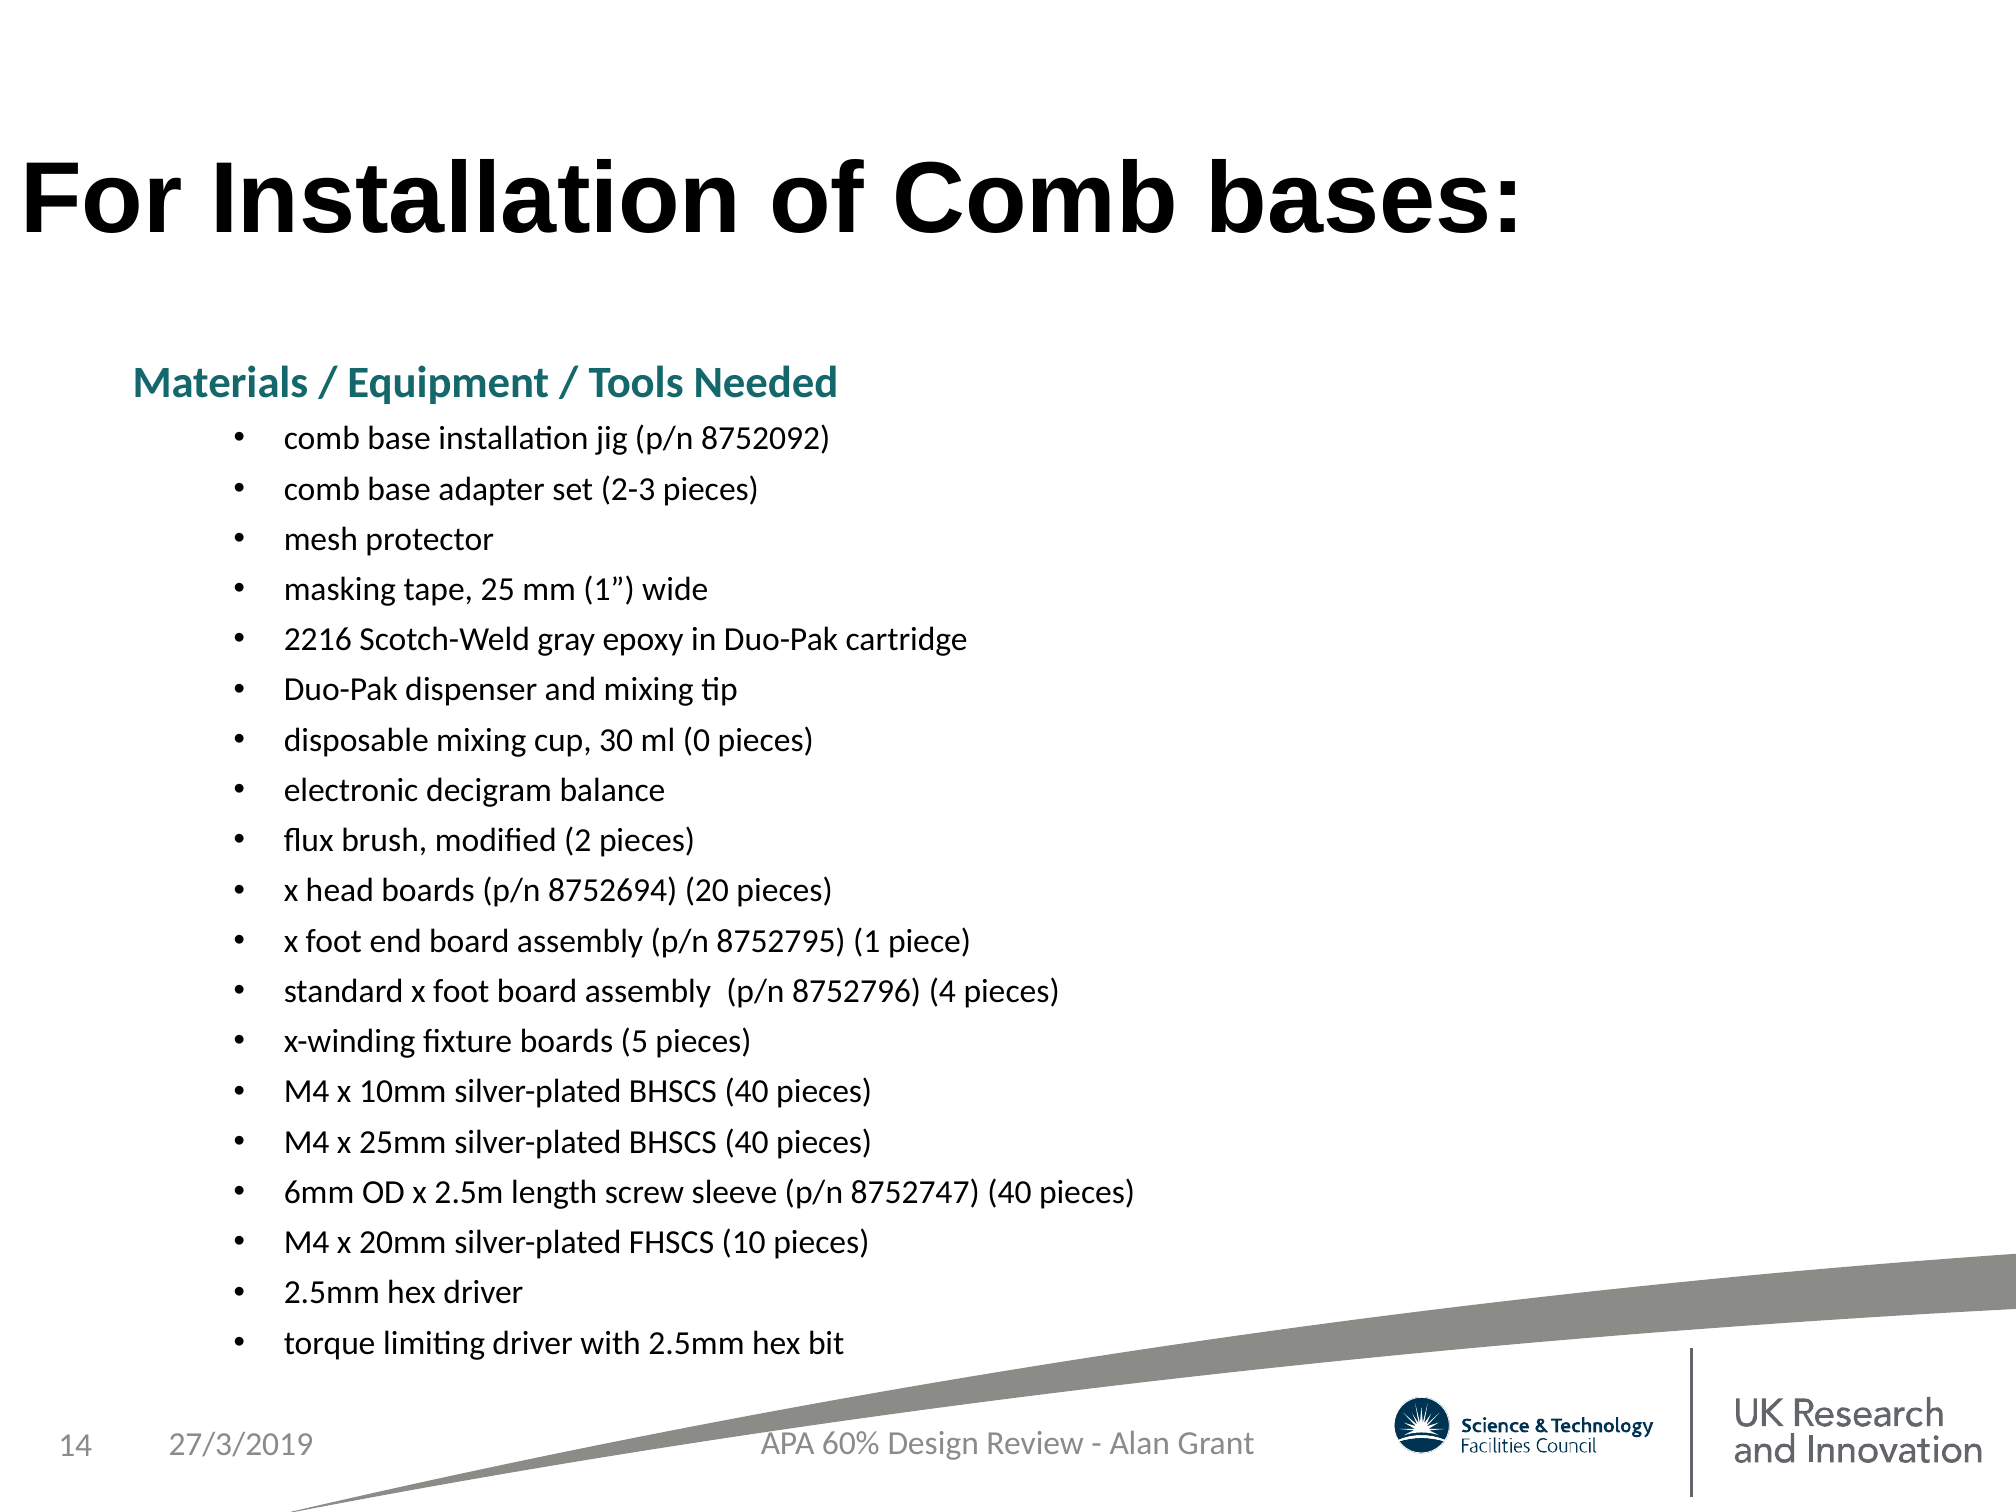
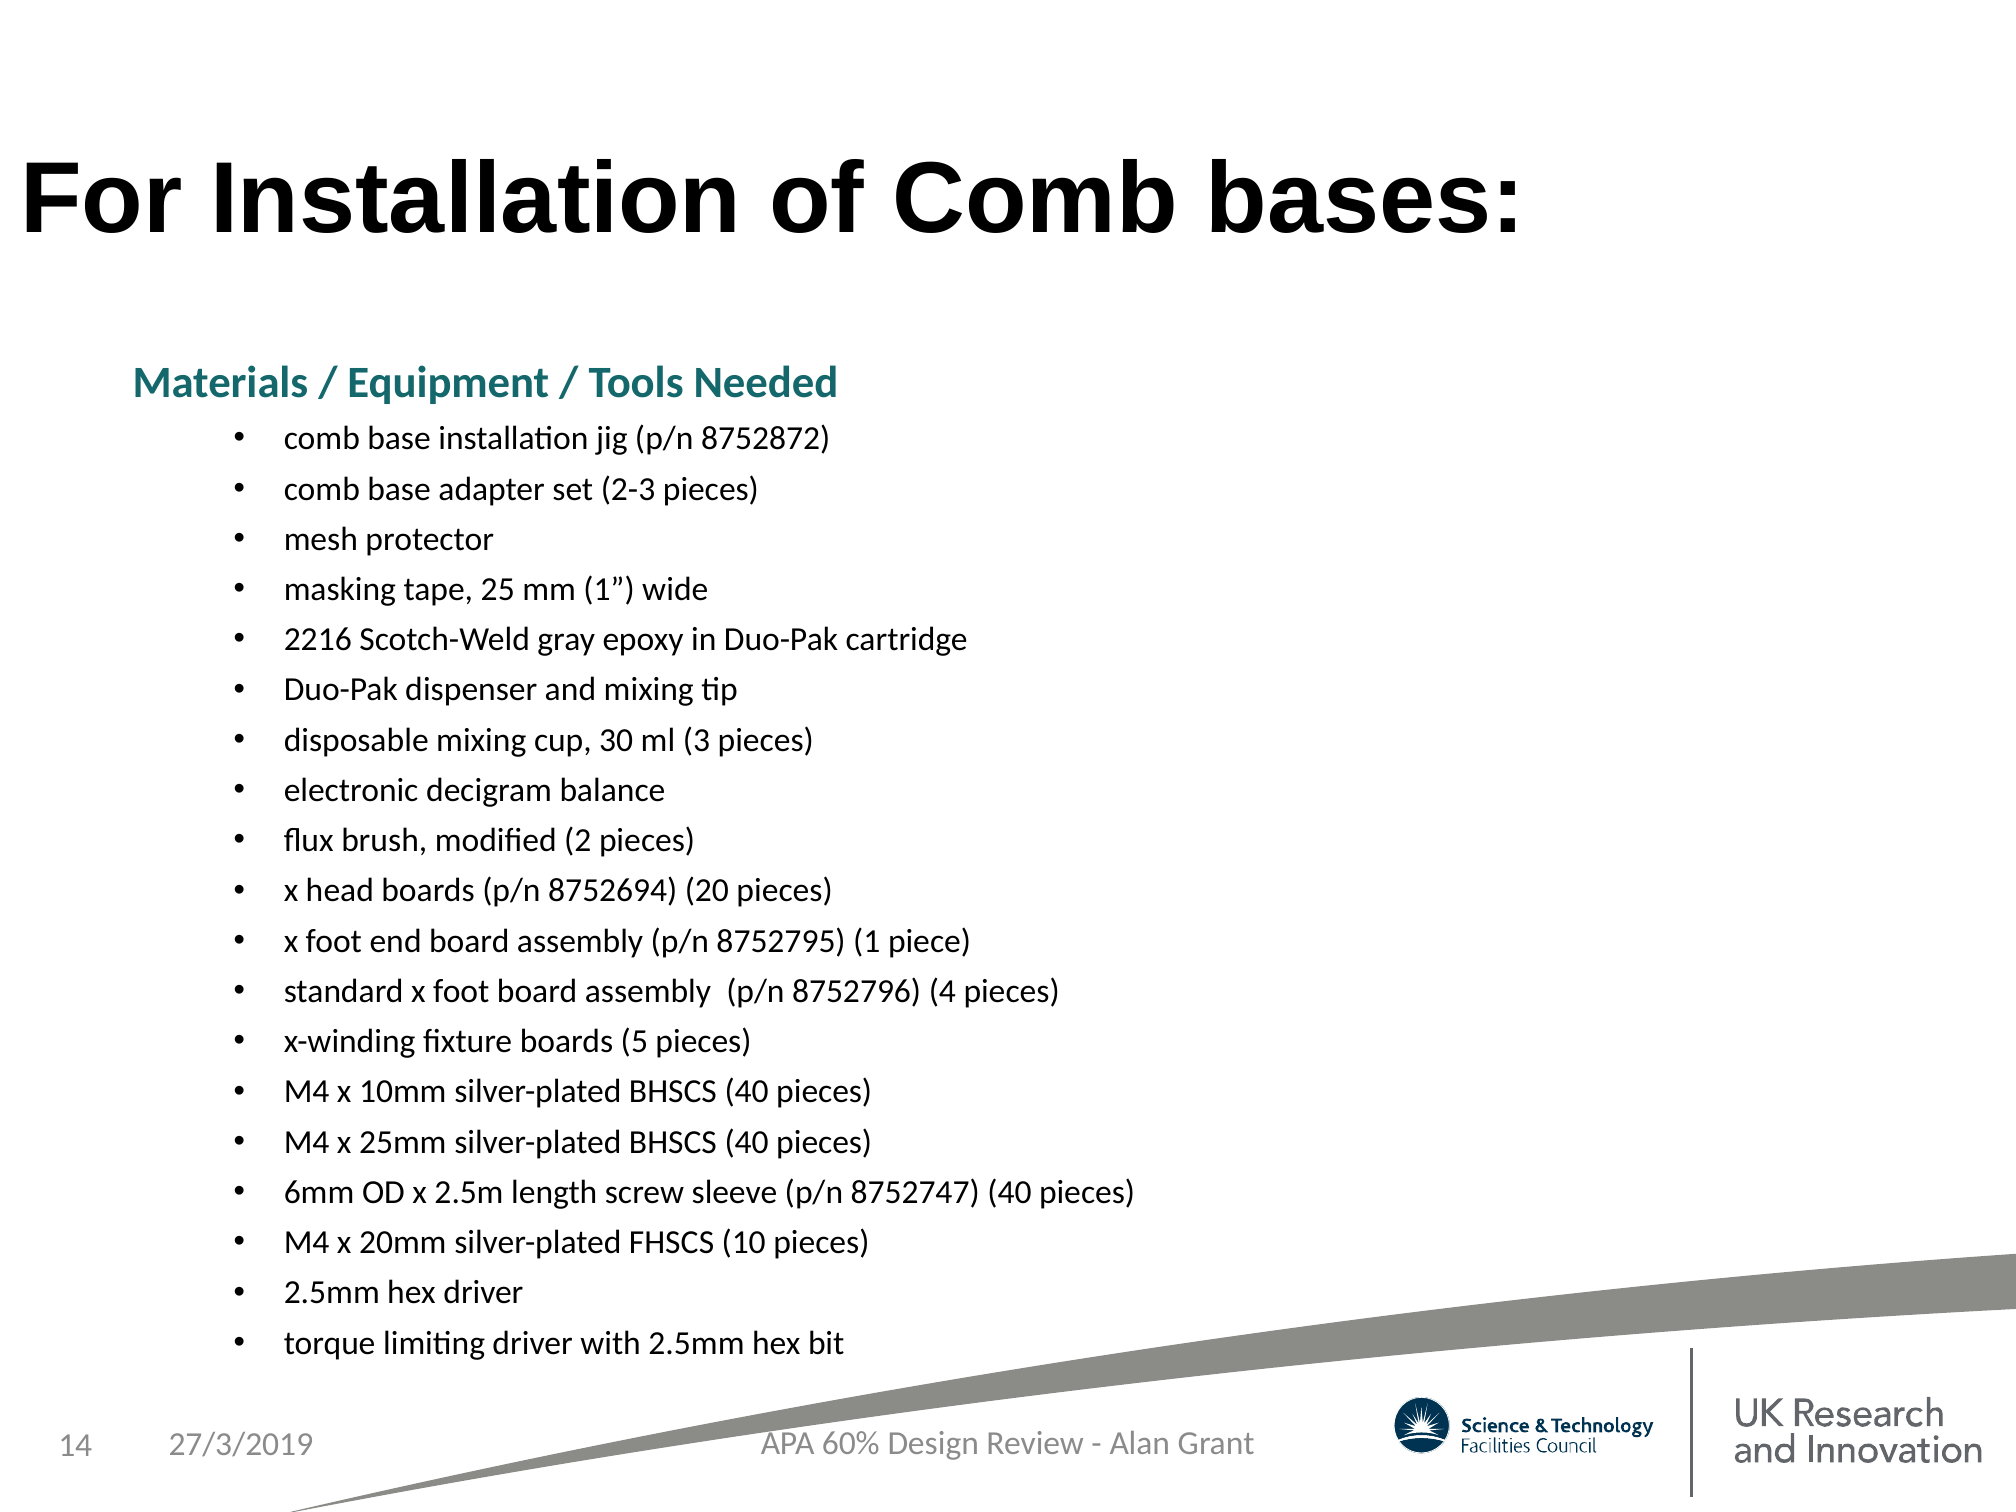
8752092: 8752092 -> 8752872 (766, 439)
0: 0 -> 3 (697, 740)
